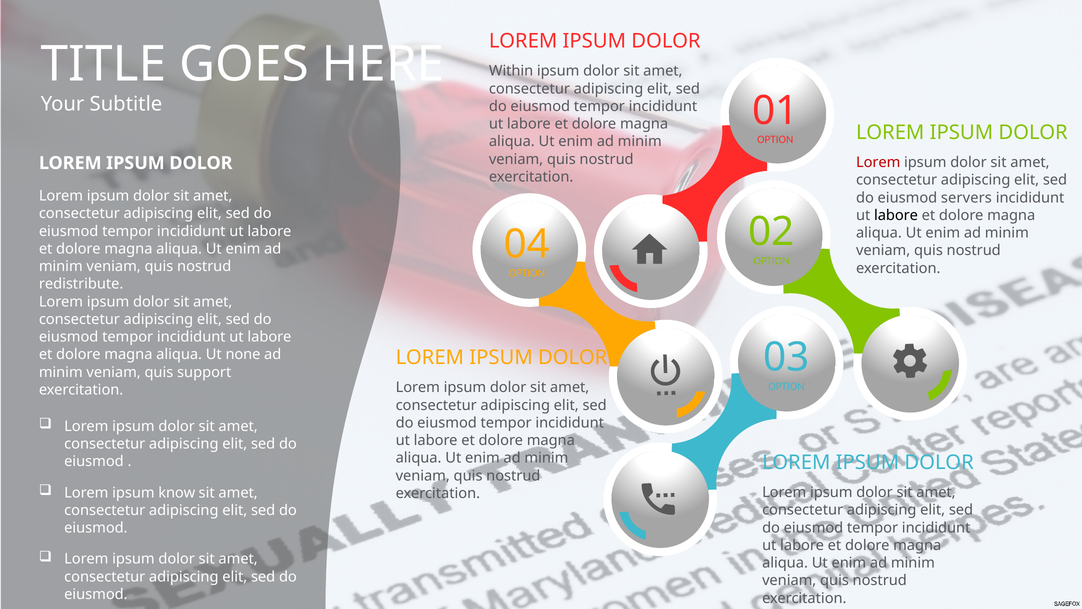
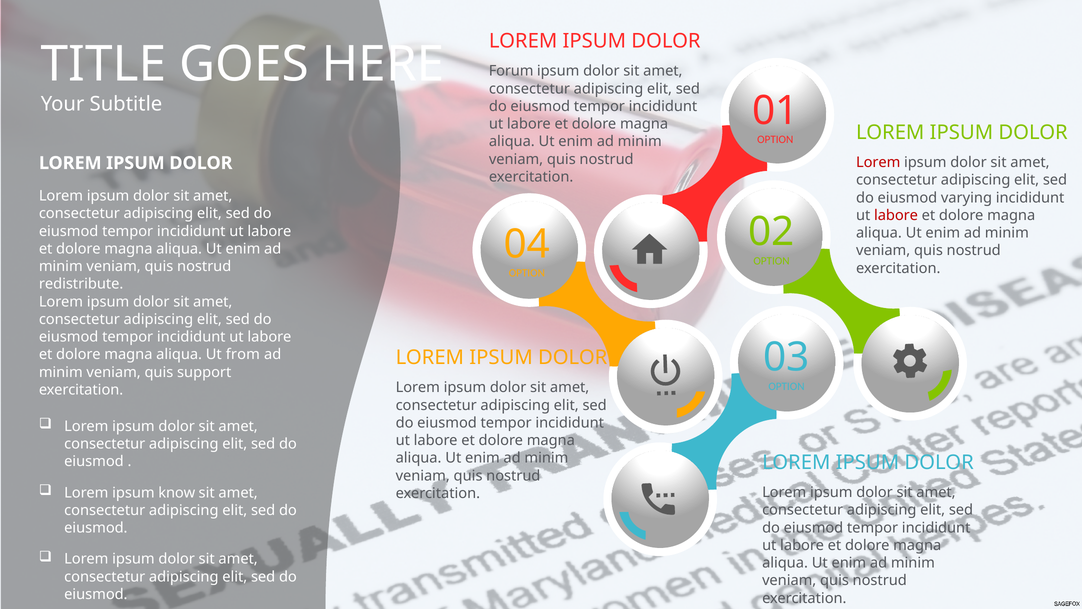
Within: Within -> Forum (511, 71)
servers: servers -> varying (966, 198)
labore colour: black -> red (896, 215)
none: none -> from (243, 354)
